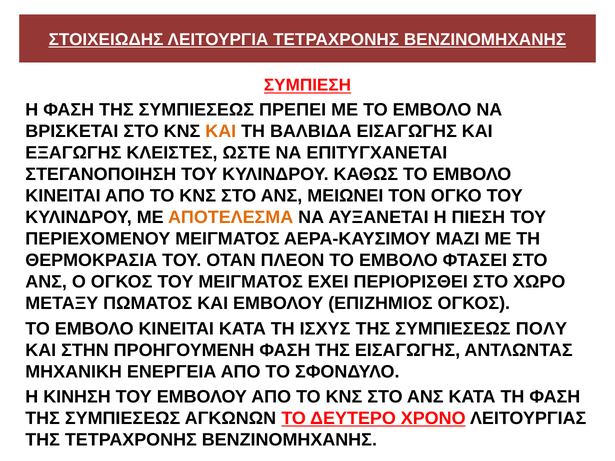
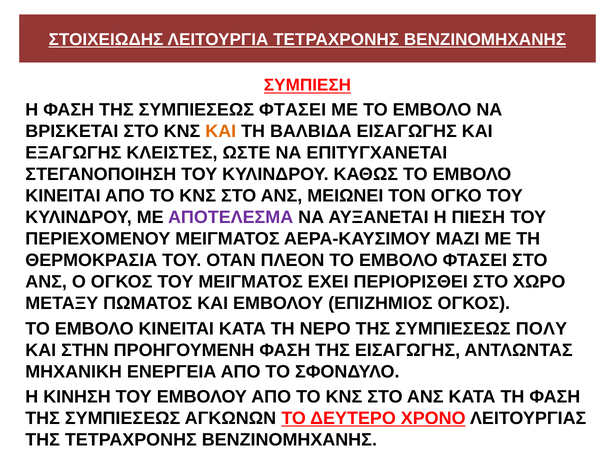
ΣΥΜΠΙΕΣΕΩΣ ΠΡΕΠΕΙ: ΠΡΕΠΕΙ -> ΦΤΑΣΕΙ (293, 110)
ΑΠΟΤΕΛΕΣΜΑ colour: orange -> purple (231, 218)
ΙΣΧΥΣ: ΙΣΧΥΣ -> ΝΕΡΟ (325, 329)
